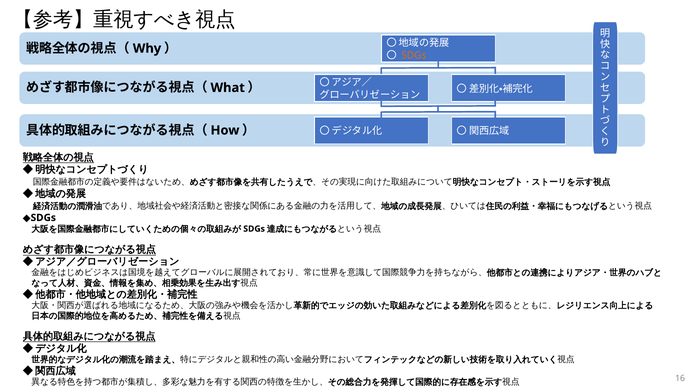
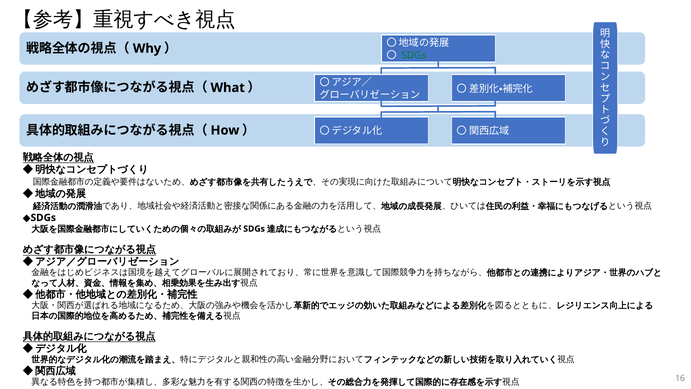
SDGs colour: orange -> green (414, 55)
